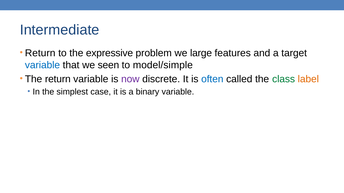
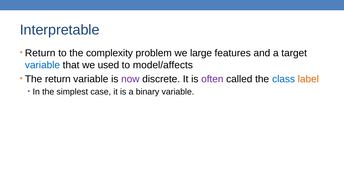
Intermediate: Intermediate -> Interpretable (60, 30)
expressive: expressive -> complexity (109, 53)
seen: seen -> used (108, 65)
model/simple: model/simple -> model/affects (163, 65)
often colour: blue -> purple (212, 79)
class colour: green -> blue (284, 79)
